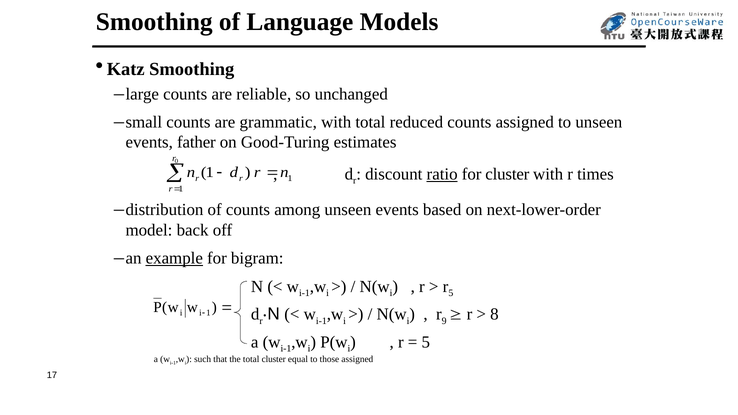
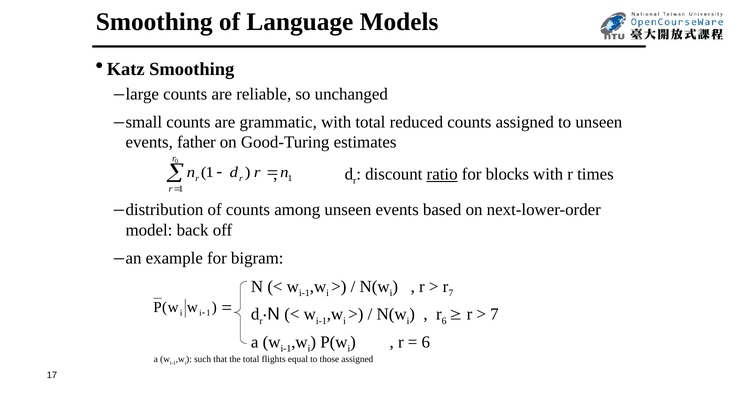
for cluster: cluster -> blocks (507, 174)
example underline: present -> none (174, 258)
r 5: 5 -> 7 (451, 293)
r 9: 9 -> 6 (444, 321)
8: 8 -> 7 (494, 314)
5: 5 -> 6 (426, 342)
total cluster: cluster -> flights (274, 360)
